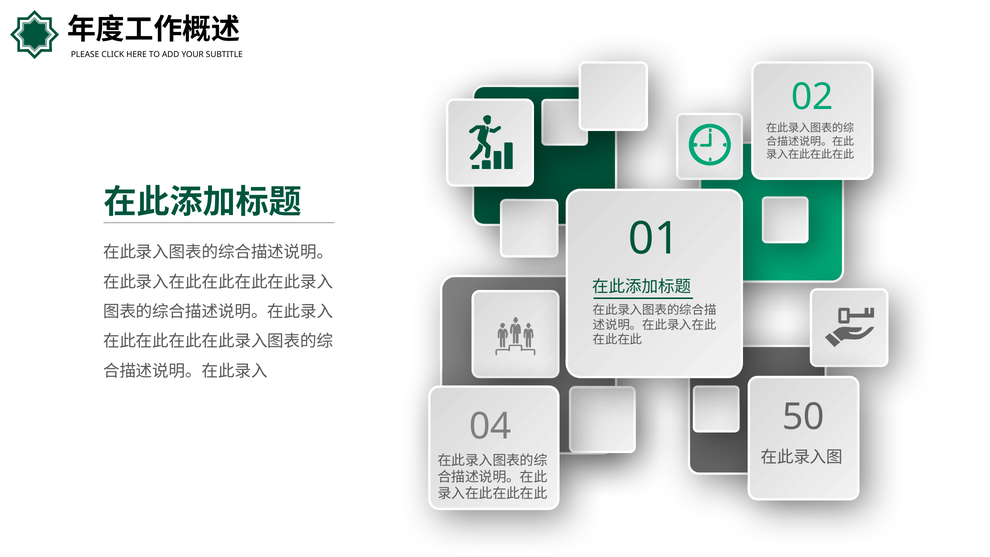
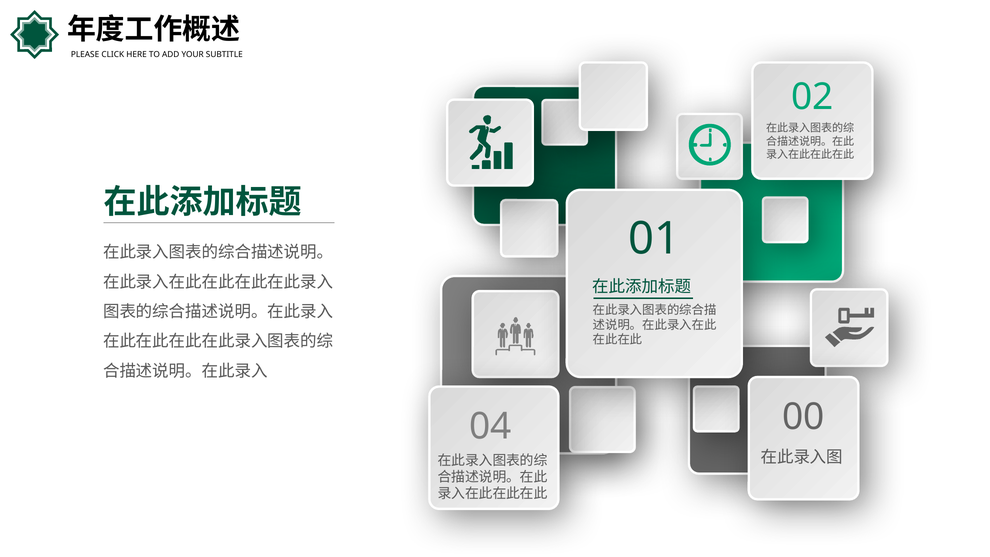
50: 50 -> 00 (803, 417)
